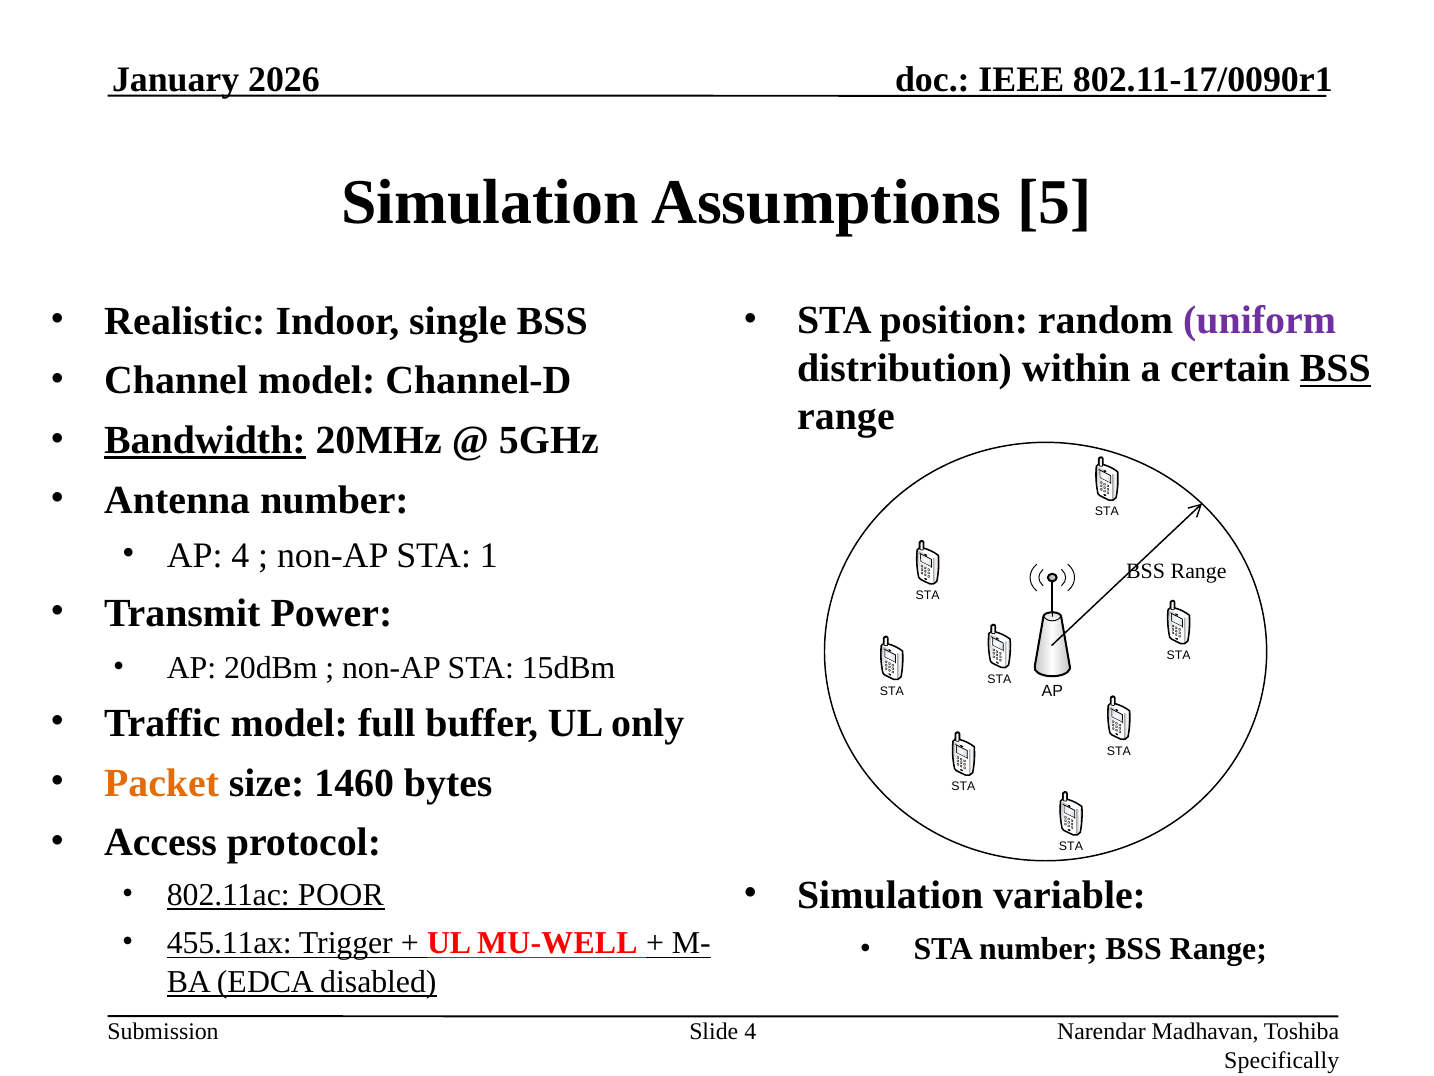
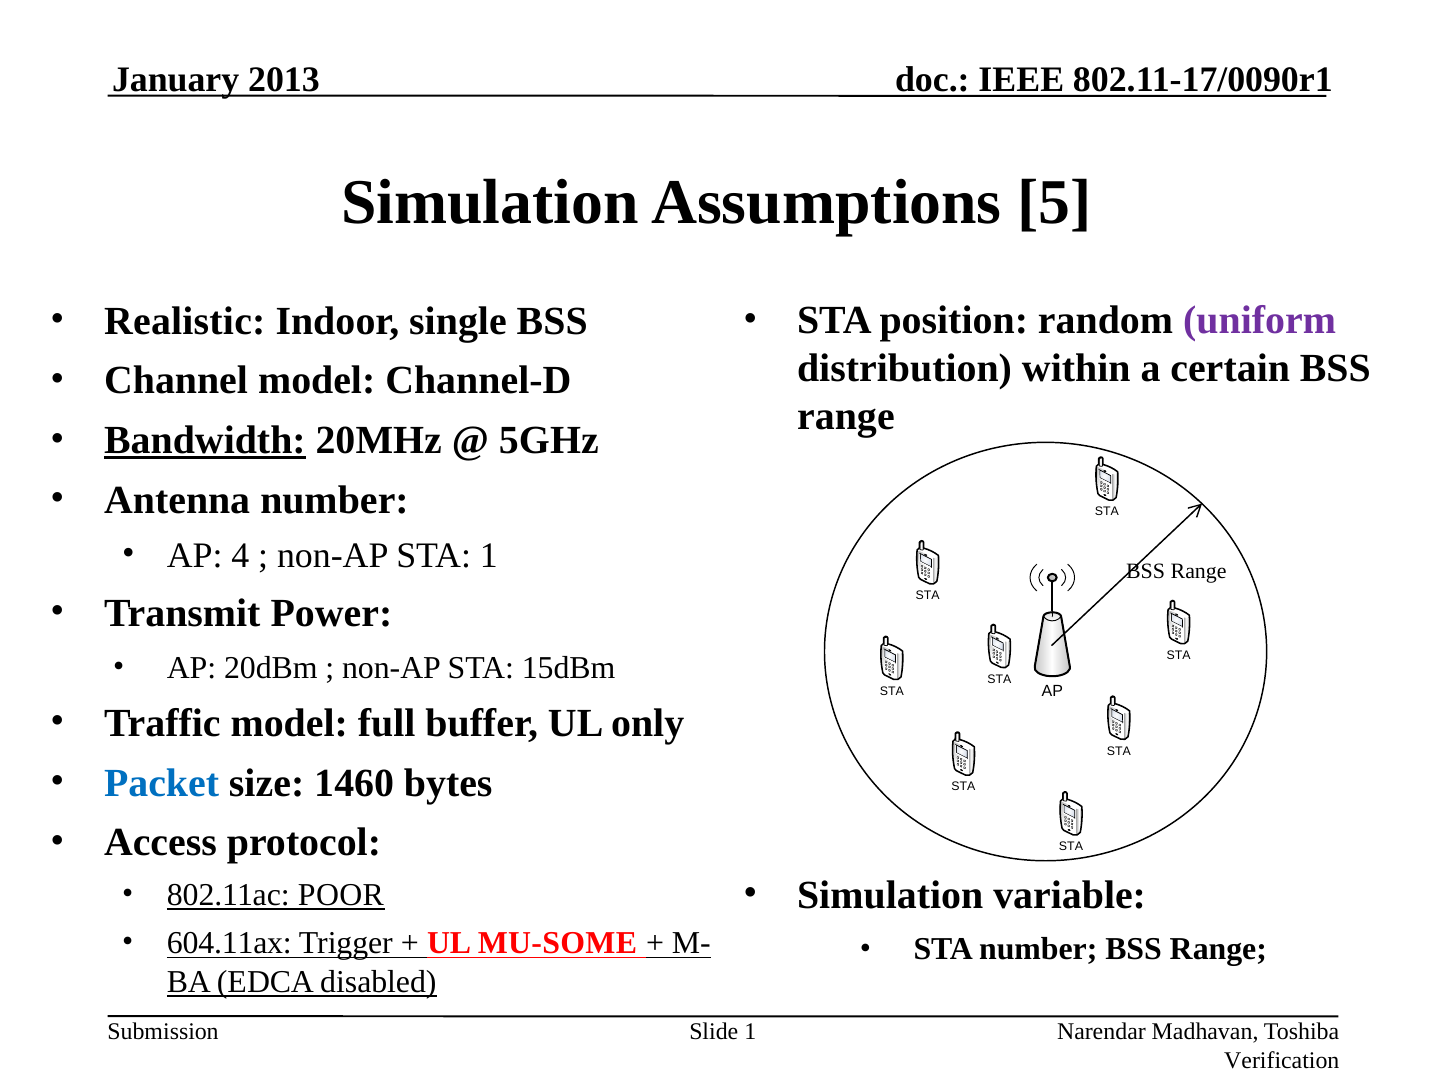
2026: 2026 -> 2013 (284, 80)
BSS underline: present -> none (1335, 368)
Packet colour: orange -> blue (162, 783)
455.11ax: 455.11ax -> 604.11ax (229, 943)
MU-WELL: MU-WELL -> MU-SOME (557, 943)
Slide 4: 4 -> 1 (750, 1031)
Specifically: Specifically -> Verification (1282, 1060)
